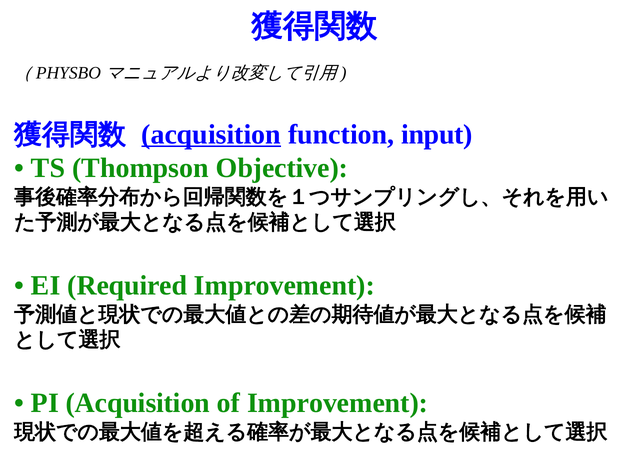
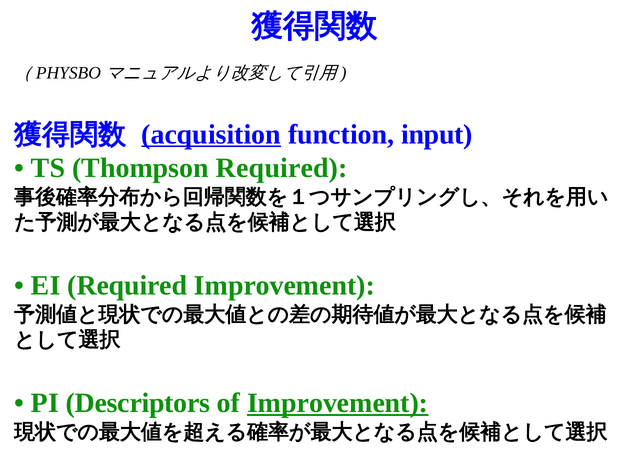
Thompson Objective: Objective -> Required (282, 168)
PI Acquisition: Acquisition -> Descriptors (138, 403)
Improvement underline: none -> present (338, 403)
